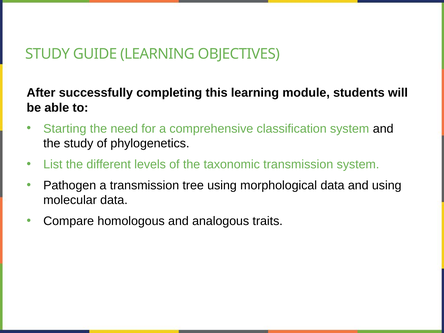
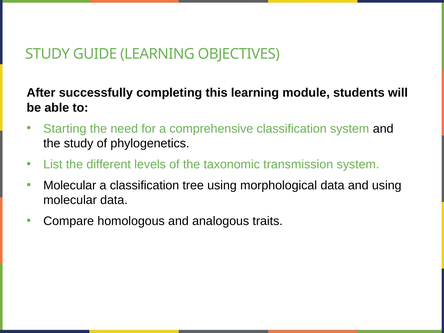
Pathogen: Pathogen -> Molecular (70, 185)
a transmission: transmission -> classification (145, 185)
